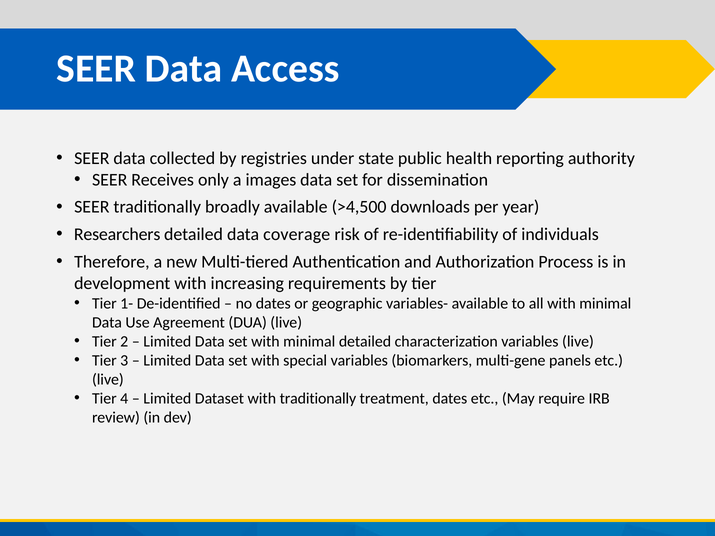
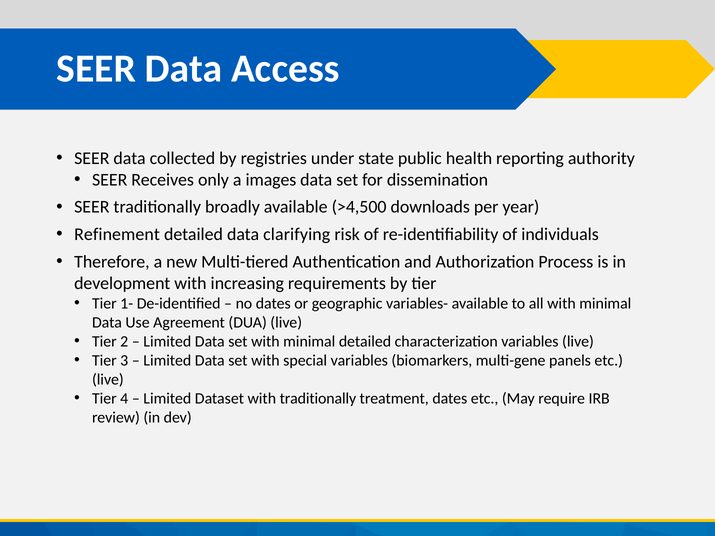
Researchers: Researchers -> Refinement (117, 235)
coverage: coverage -> clarifying (297, 235)
